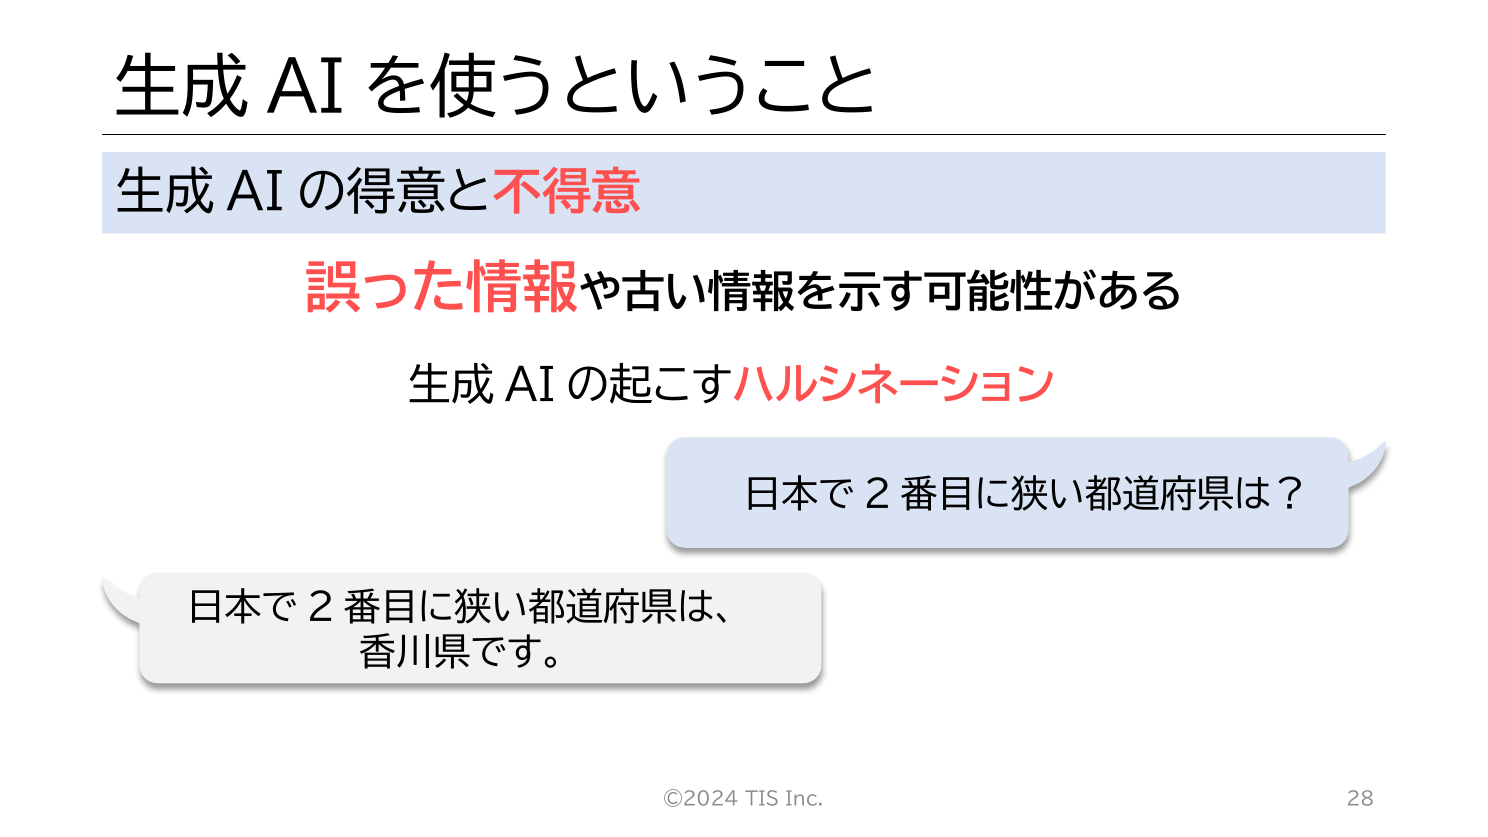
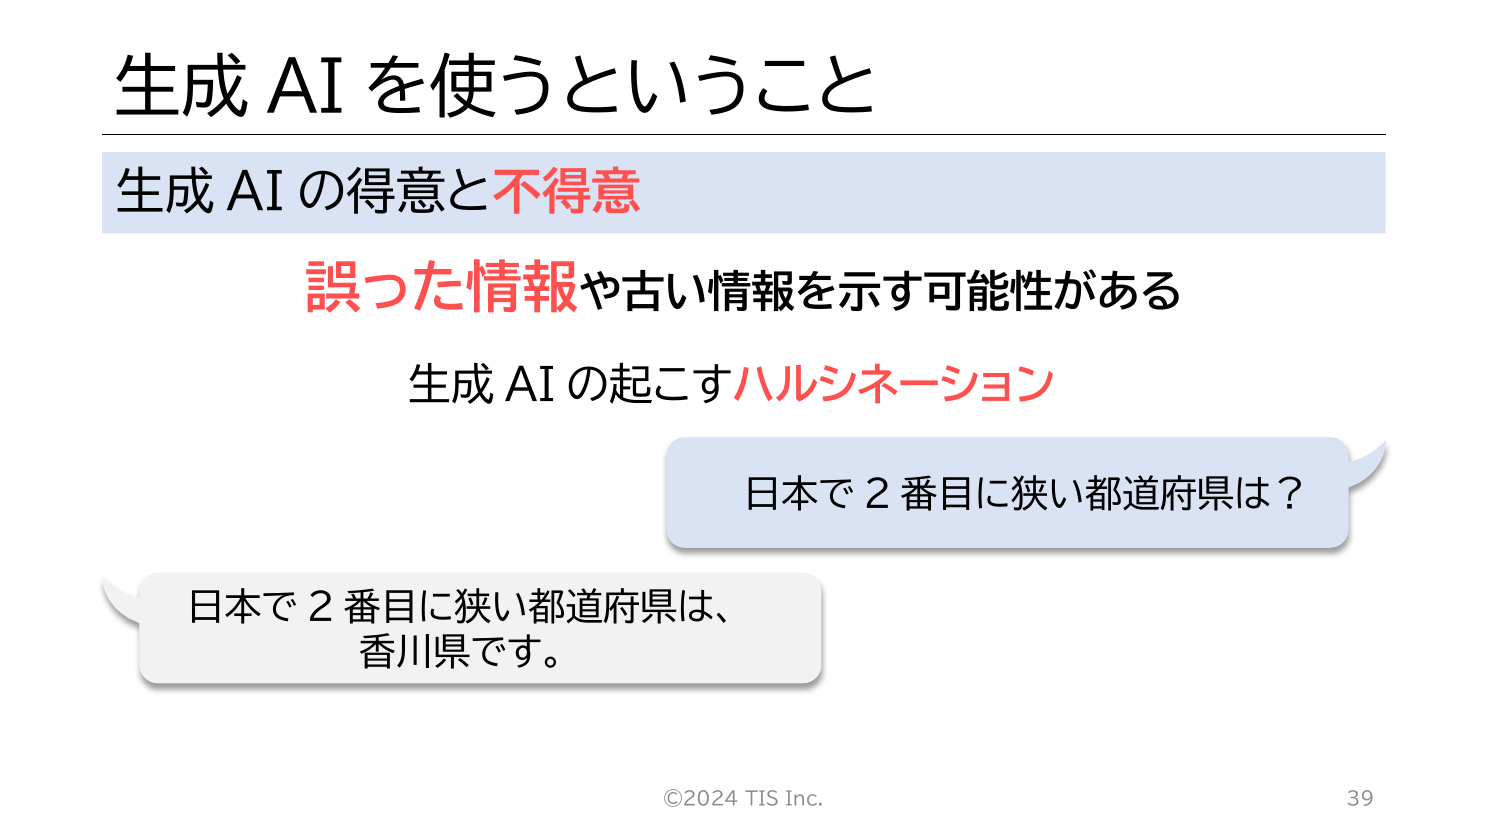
28: 28 -> 39 (1361, 799)
